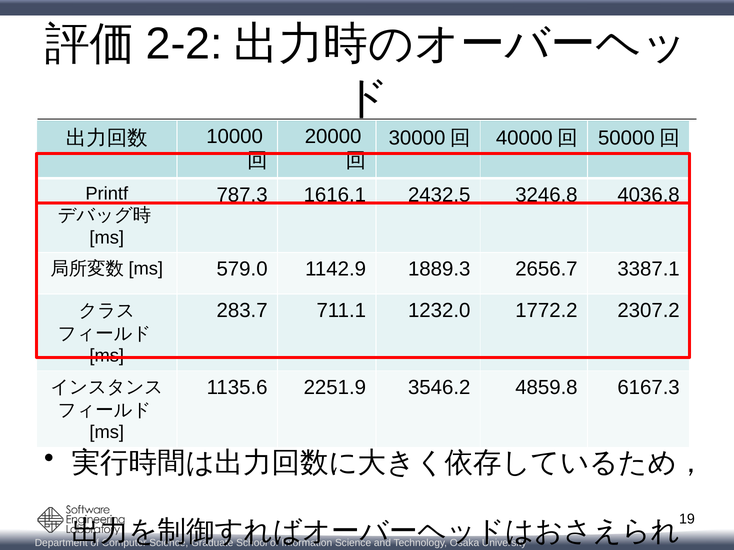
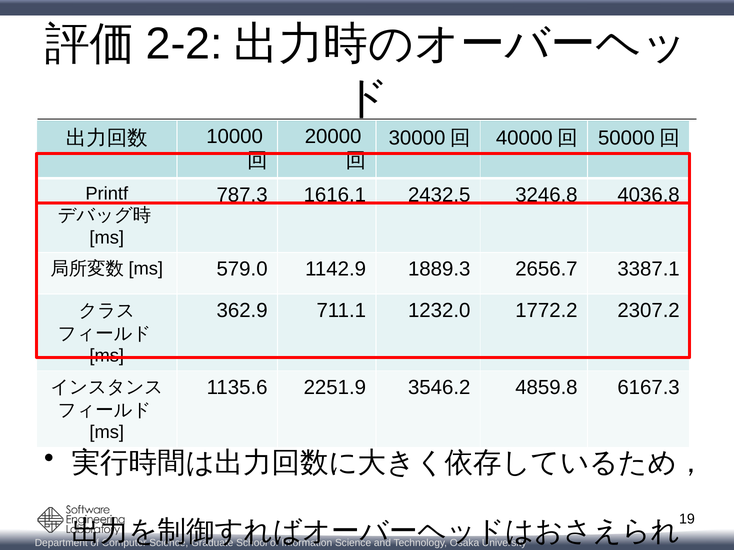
283.7: 283.7 -> 362.9 (242, 311)
